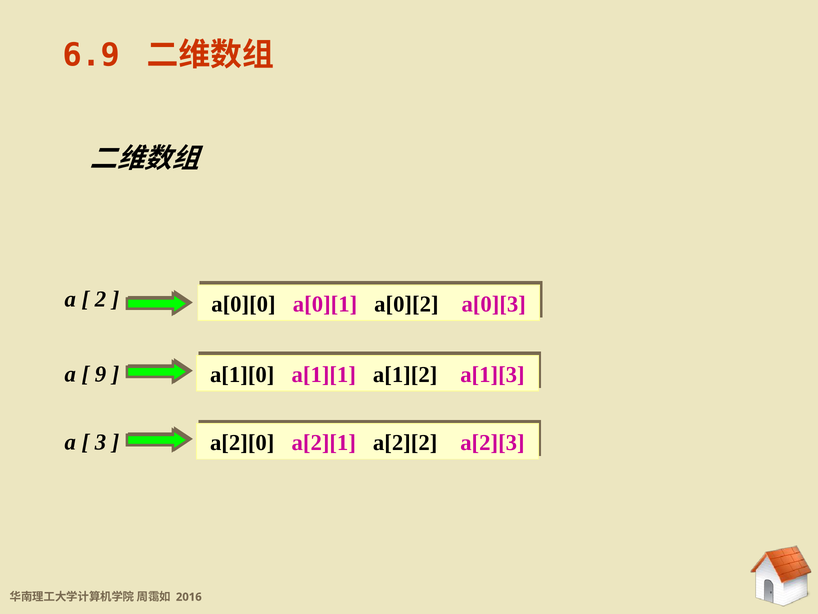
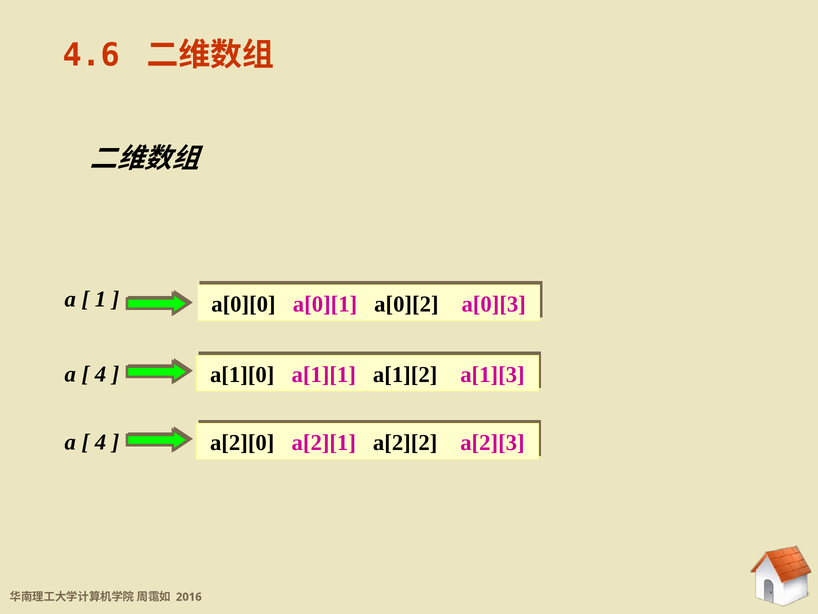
6.9: 6.9 -> 4.6 (91, 55)
2: 2 -> 1 (100, 299)
9: 9 -> 4 (100, 374)
3: 3 -> 4 (100, 442)
